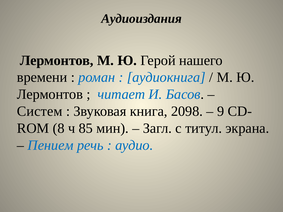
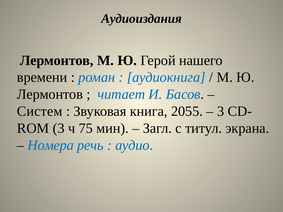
2098: 2098 -> 2055 (187, 111)
9: 9 -> 3 (221, 111)
8: 8 -> 3 (59, 128)
85: 85 -> 75 (86, 128)
Пением: Пением -> Номера (51, 145)
